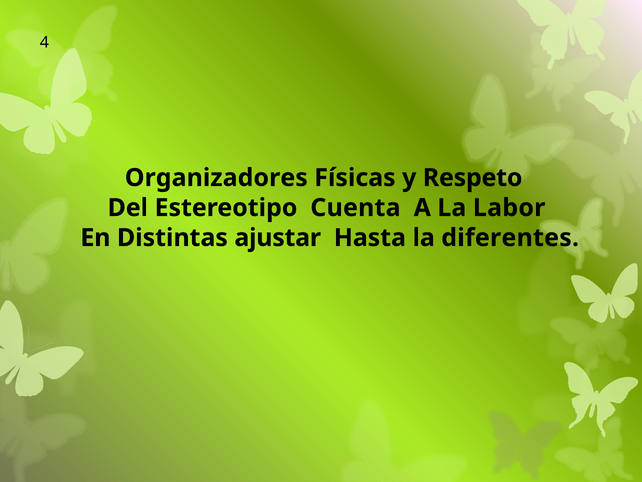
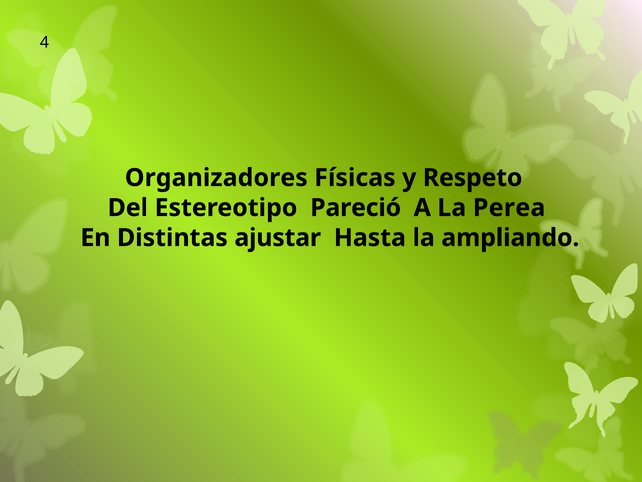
Cuenta: Cuenta -> Pareció (356, 208)
Labor: Labor -> Perea (509, 208)
diferentes: diferentes -> ampliando (510, 238)
